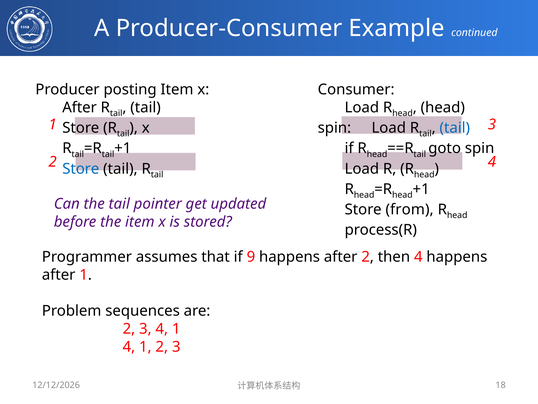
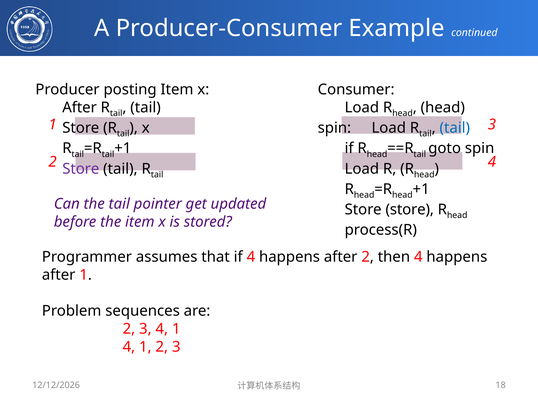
Store colour: blue -> purple (81, 169)
Store from: from -> store (410, 209)
if 9: 9 -> 4 (251, 257)
